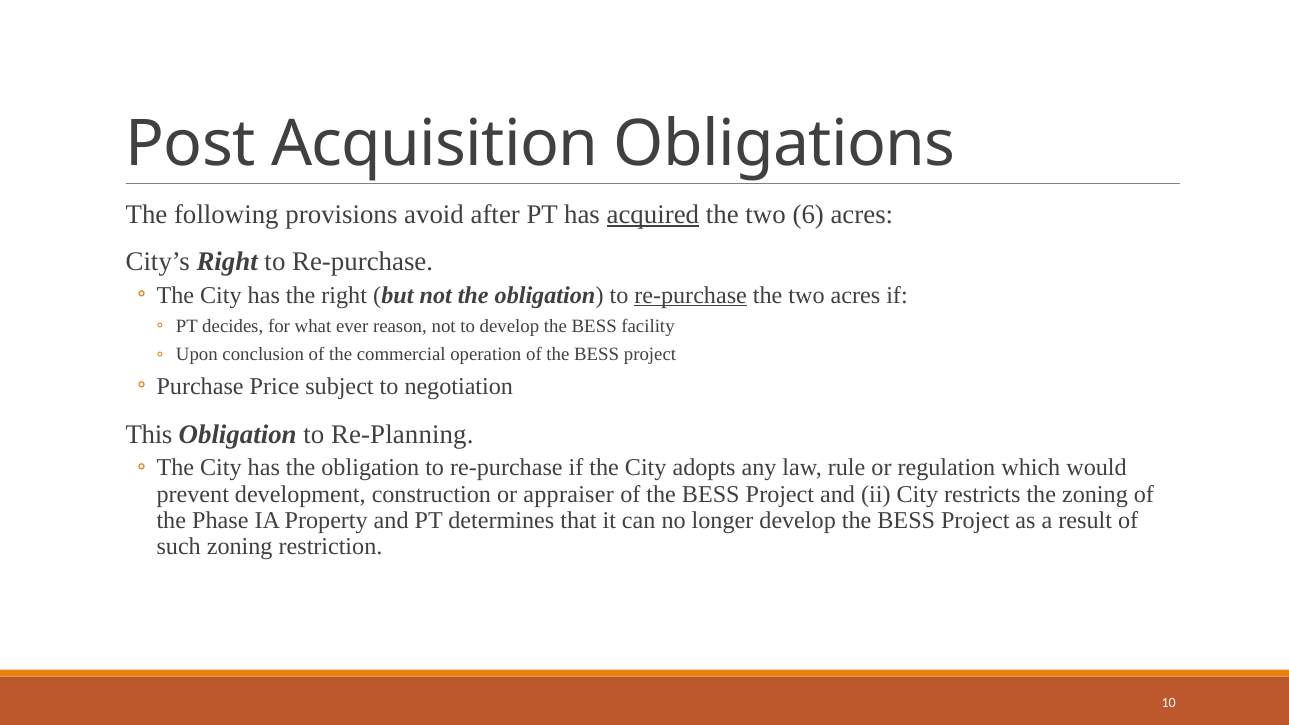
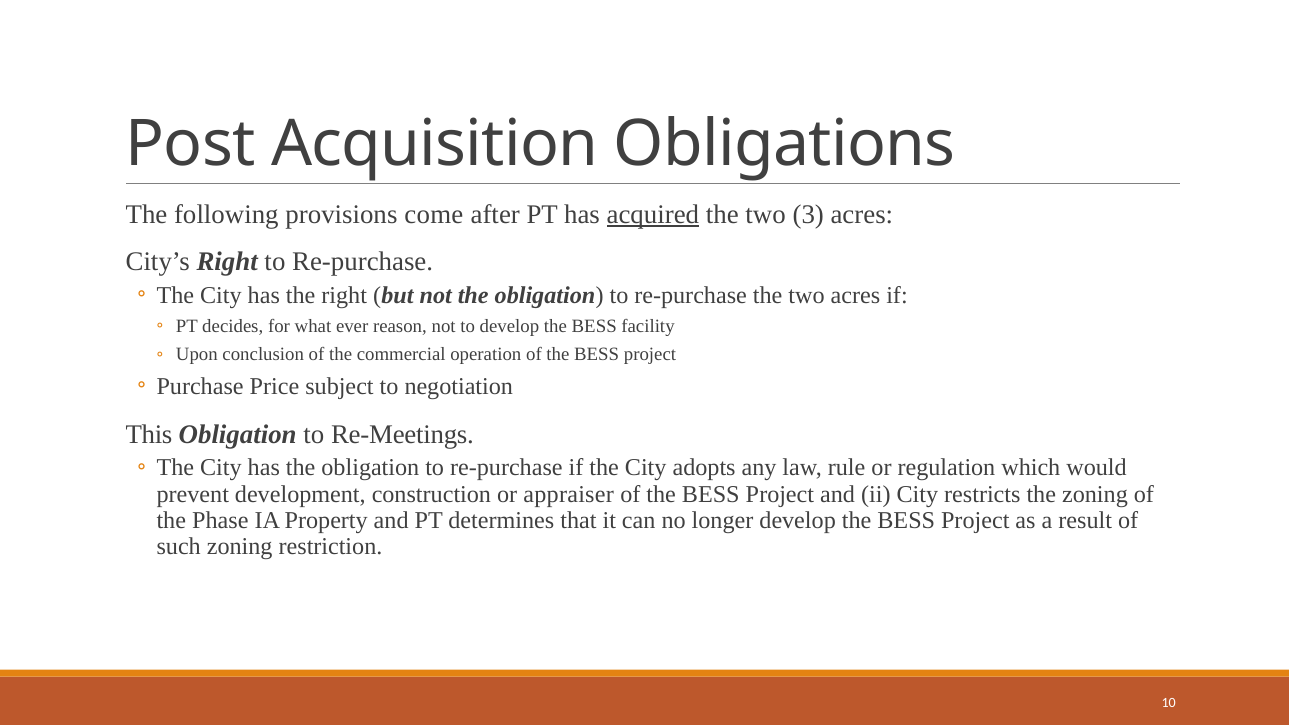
avoid: avoid -> come (434, 214)
6: 6 -> 3 (808, 214)
re-purchase underline: present -> none (691, 295)
Re-Planning: Re-Planning -> Re-Meetings (402, 435)
